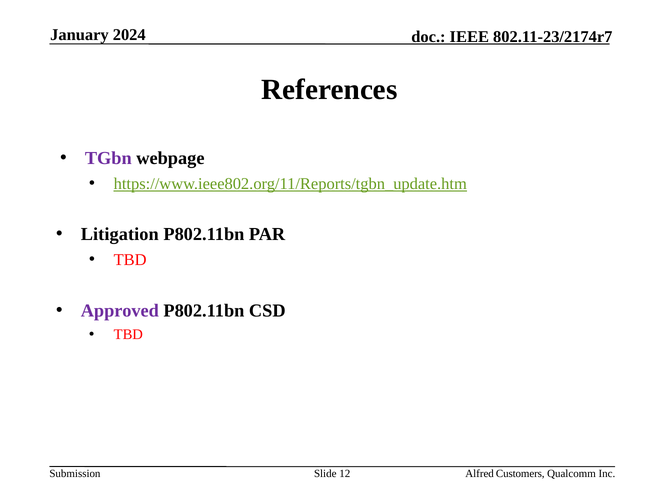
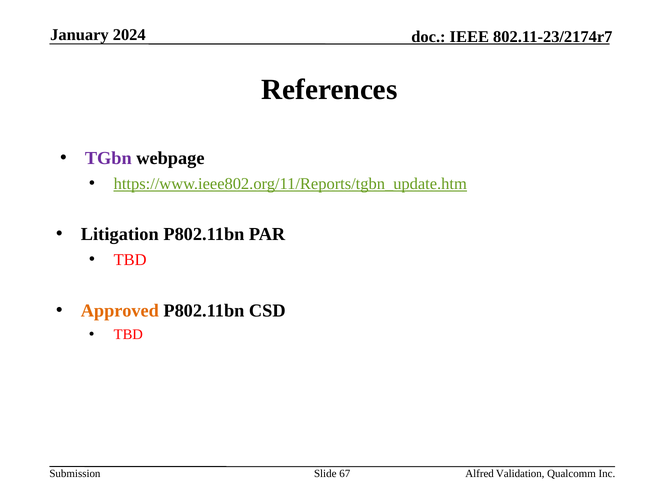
Approved colour: purple -> orange (120, 311)
12: 12 -> 67 (345, 474)
Customers: Customers -> Validation (520, 474)
